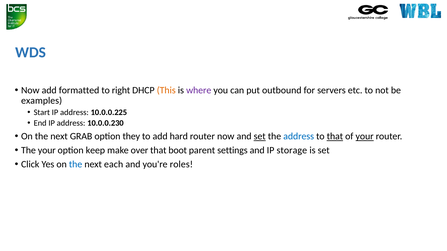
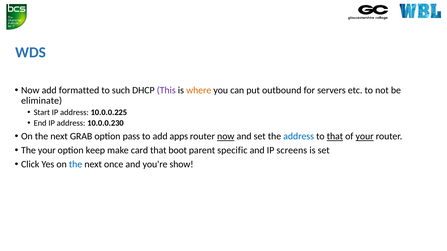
right: right -> such (121, 90)
This colour: orange -> purple (166, 90)
where colour: purple -> orange (199, 90)
examples: examples -> eliminate (42, 101)
they: they -> pass (131, 137)
hard: hard -> apps (179, 137)
now underline: none -> present (226, 137)
set underline: present -> none (260, 137)
over: over -> card (139, 151)
settings: settings -> specific (232, 151)
storage: storage -> screens (292, 151)
each: each -> once (114, 165)
roles: roles -> show (181, 165)
